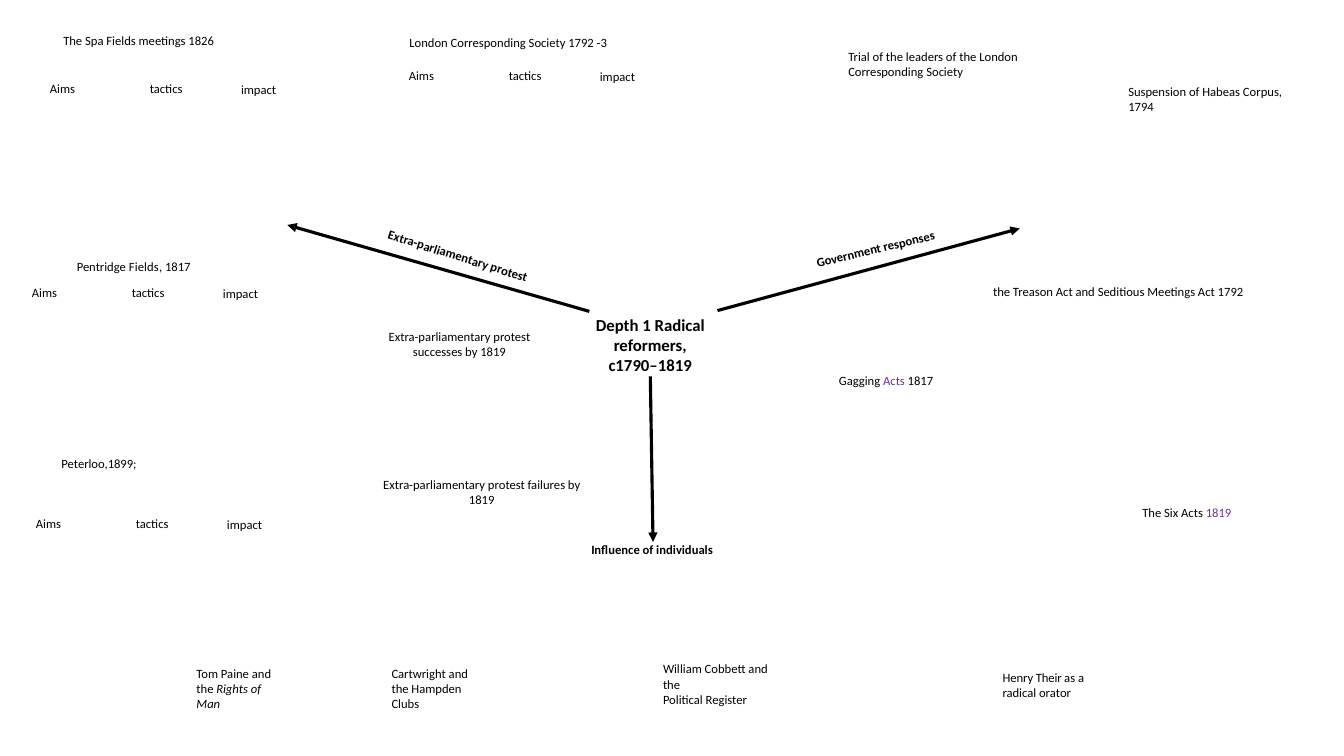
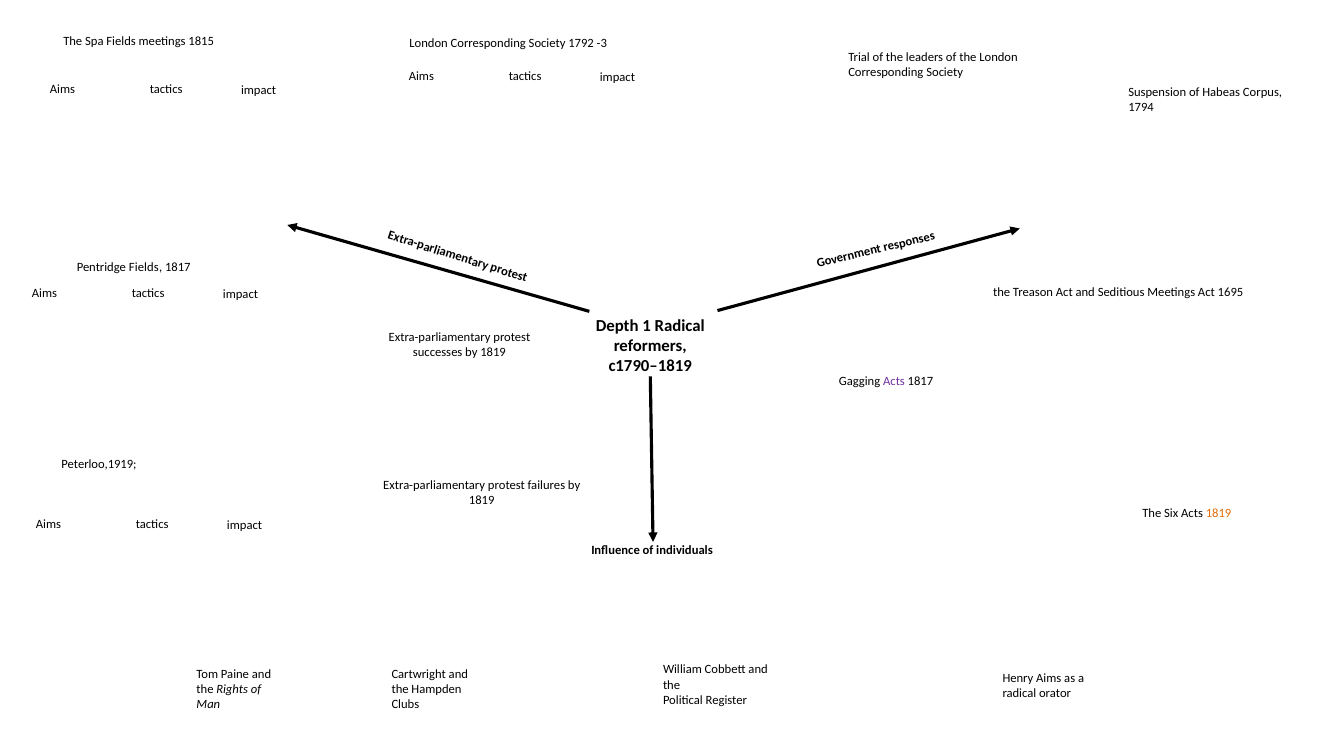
1826: 1826 -> 1815 (201, 41)
Act 1792: 1792 -> 1695 (1230, 293)
Peterloo,1899: Peterloo,1899 -> Peterloo,1919 (99, 465)
1819 colour: purple -> orange (1219, 513)
Henry Their: Their -> Aims (1049, 678)
